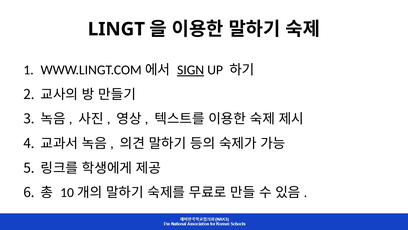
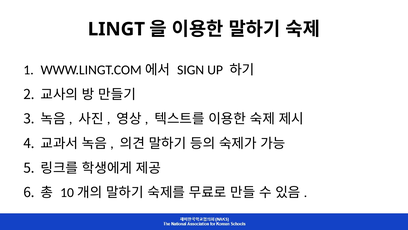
SIGN underline: present -> none (191, 70)
